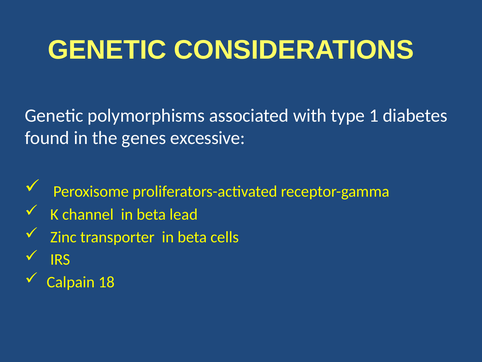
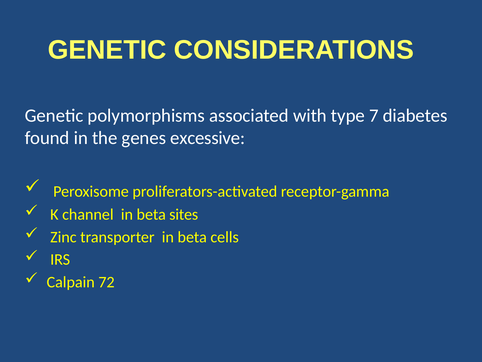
1: 1 -> 7 (374, 115)
lead: lead -> sites (184, 214)
18: 18 -> 72 (107, 282)
